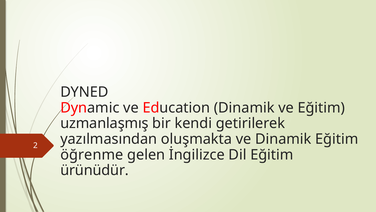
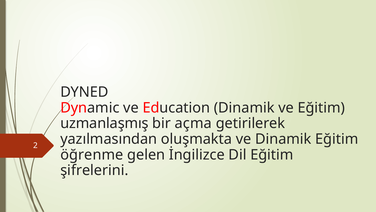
kendi: kendi -> açma (193, 123)
ürünüdür: ürünüdür -> şifrelerini (94, 170)
